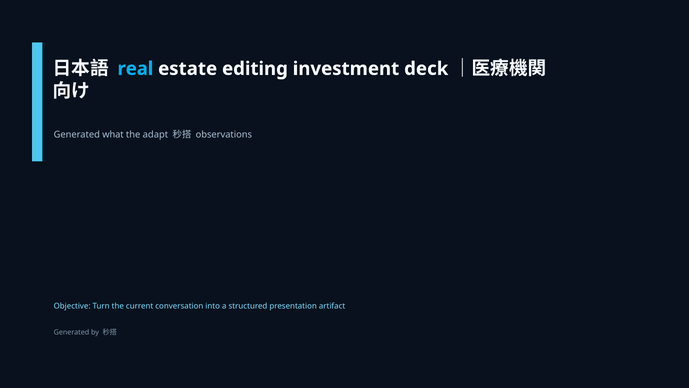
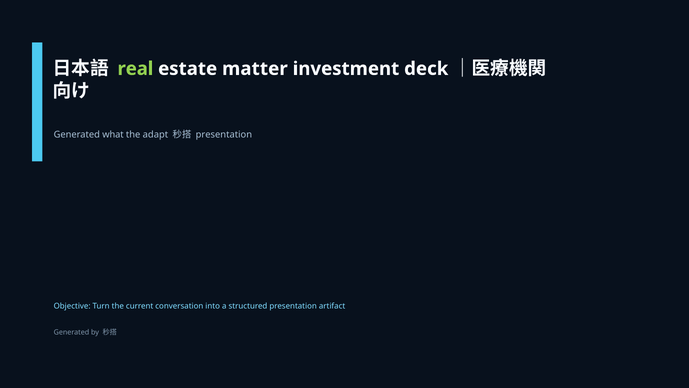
real colour: light blue -> light green (135, 69)
editing: editing -> matter (255, 69)
observations: observations -> presentation (224, 134)
